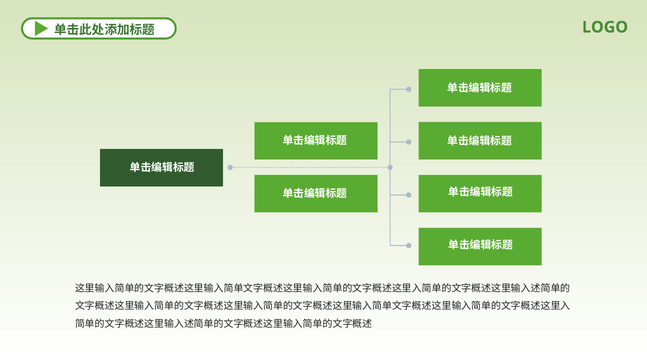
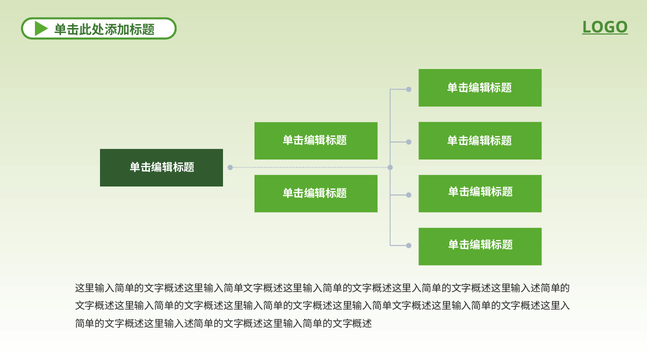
LOGO underline: none -> present (605, 27)
